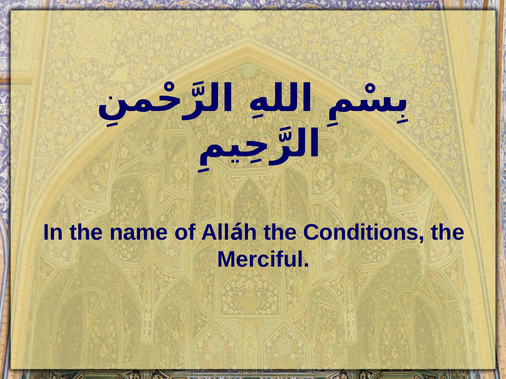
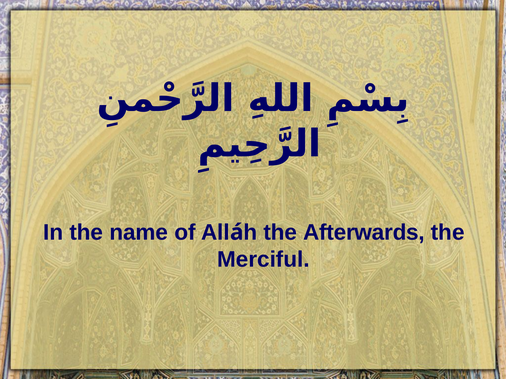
Conditions: Conditions -> Afterwards (364, 233)
